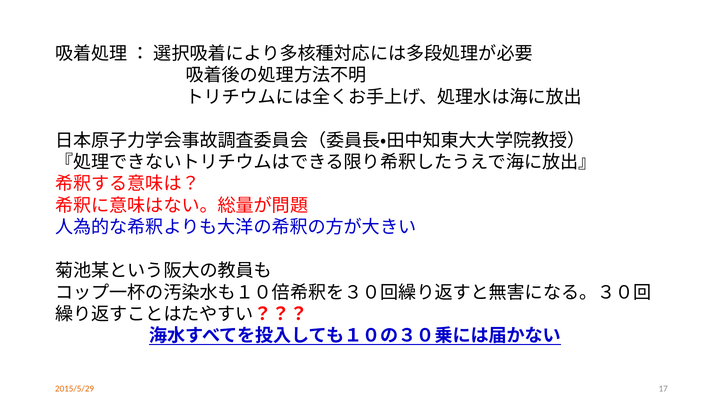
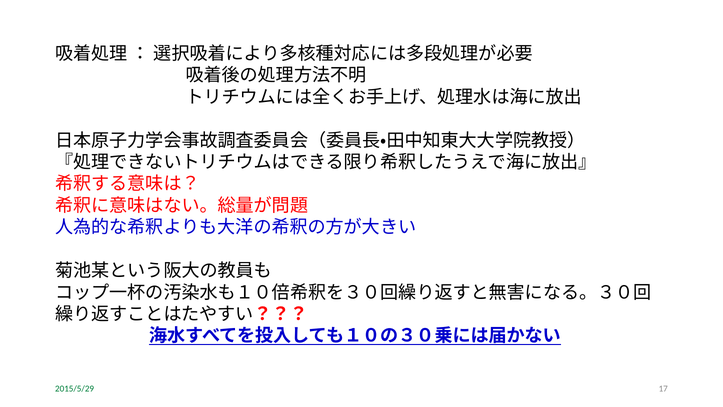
2015/5/29 colour: orange -> green (75, 388)
